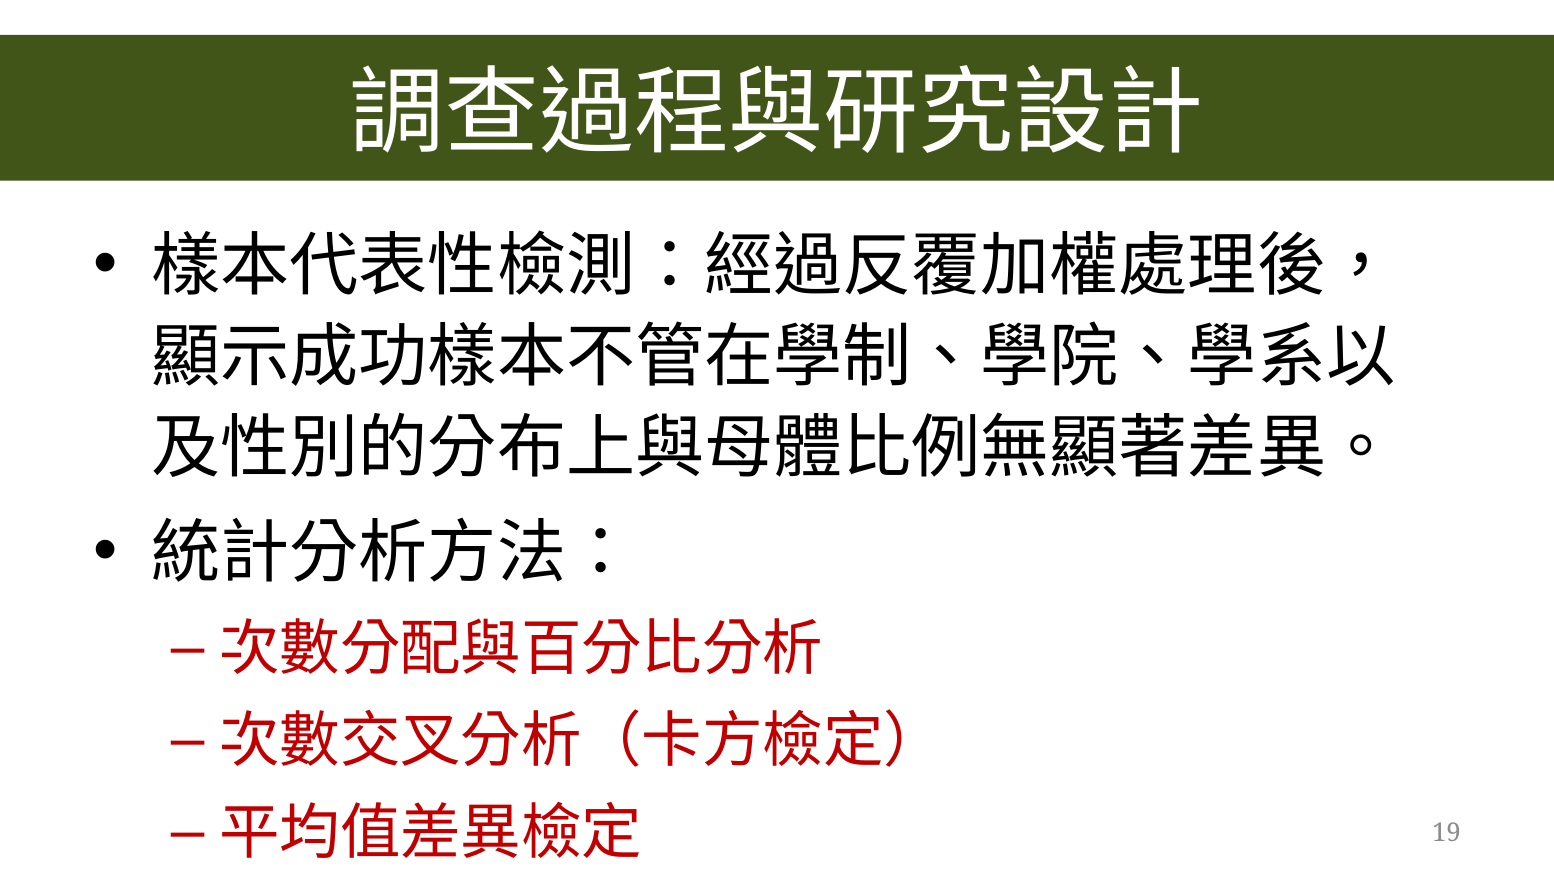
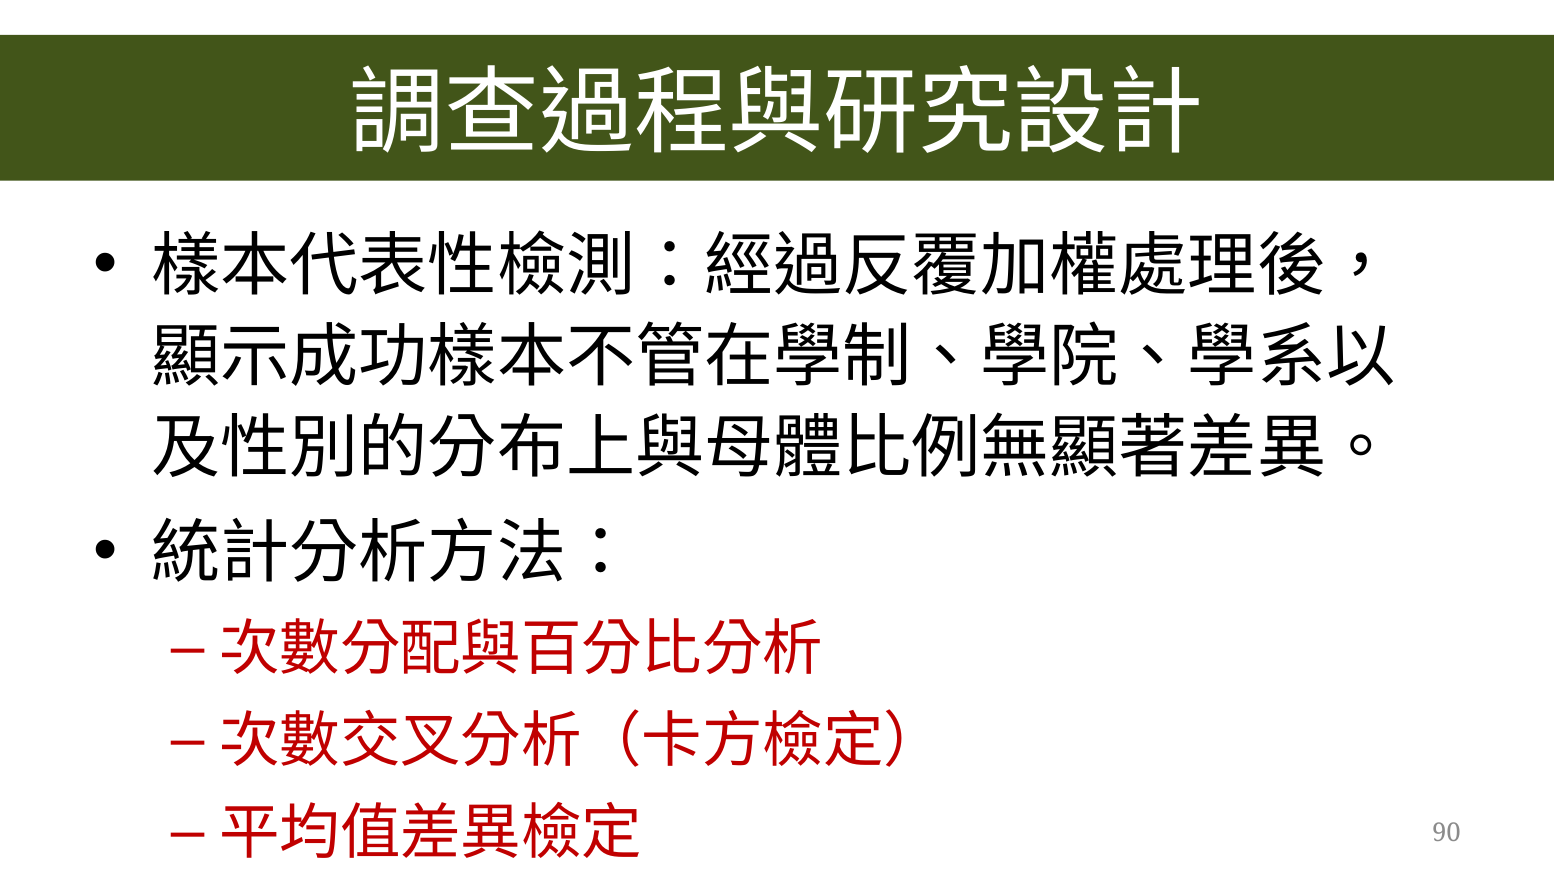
19: 19 -> 90 (1446, 833)
